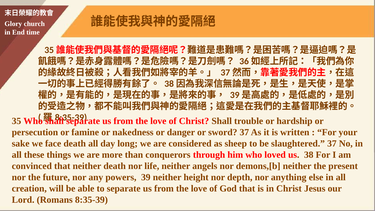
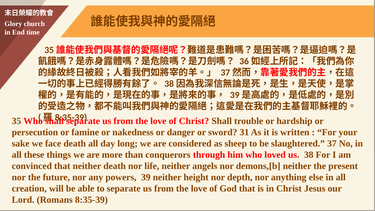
sword 37: 37 -> 31 (244, 132)
